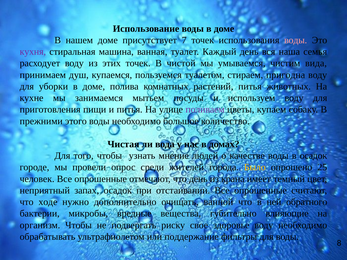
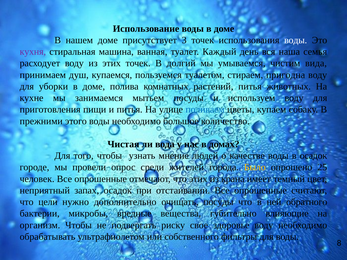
7: 7 -> 3 (184, 40)
воды colour: pink -> white (296, 40)
чистой: чистой -> долгий (181, 63)
поливаем colour: purple -> blue (205, 110)
что день: день -> этих (198, 179)
ходе: ходе -> цели (48, 202)
очищать ванной: ванной -> посуды (218, 202)
поддержание: поддержание -> собственного (192, 237)
